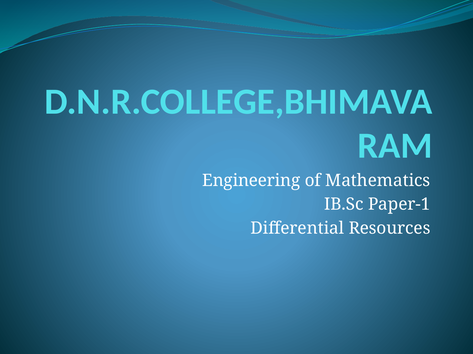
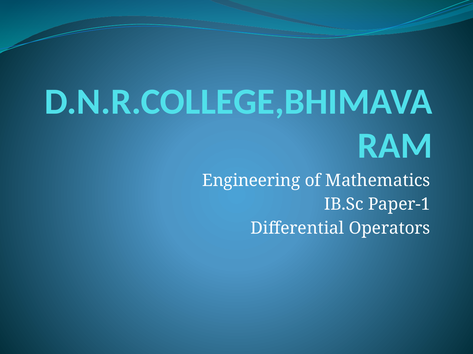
Resources: Resources -> Operators (390, 229)
